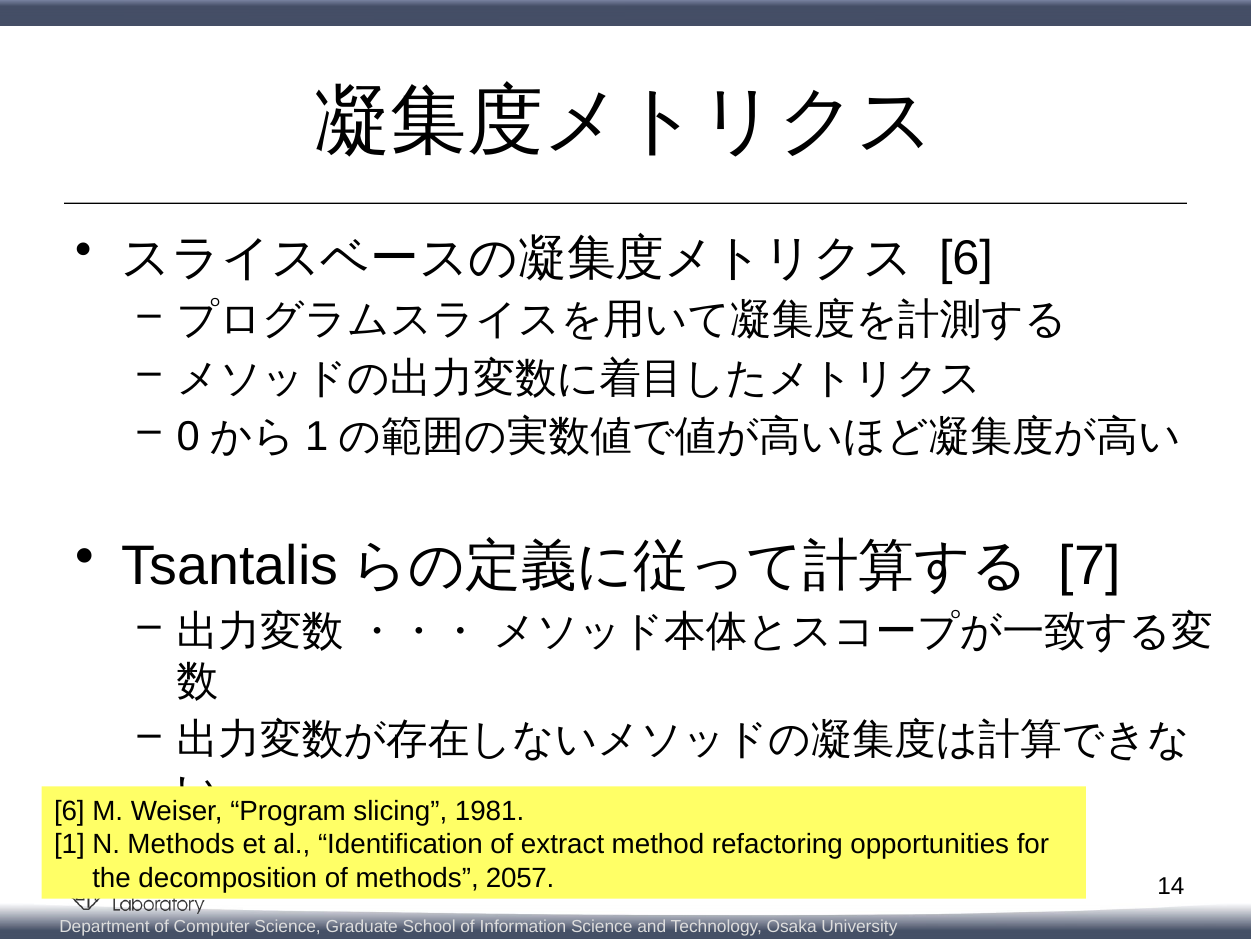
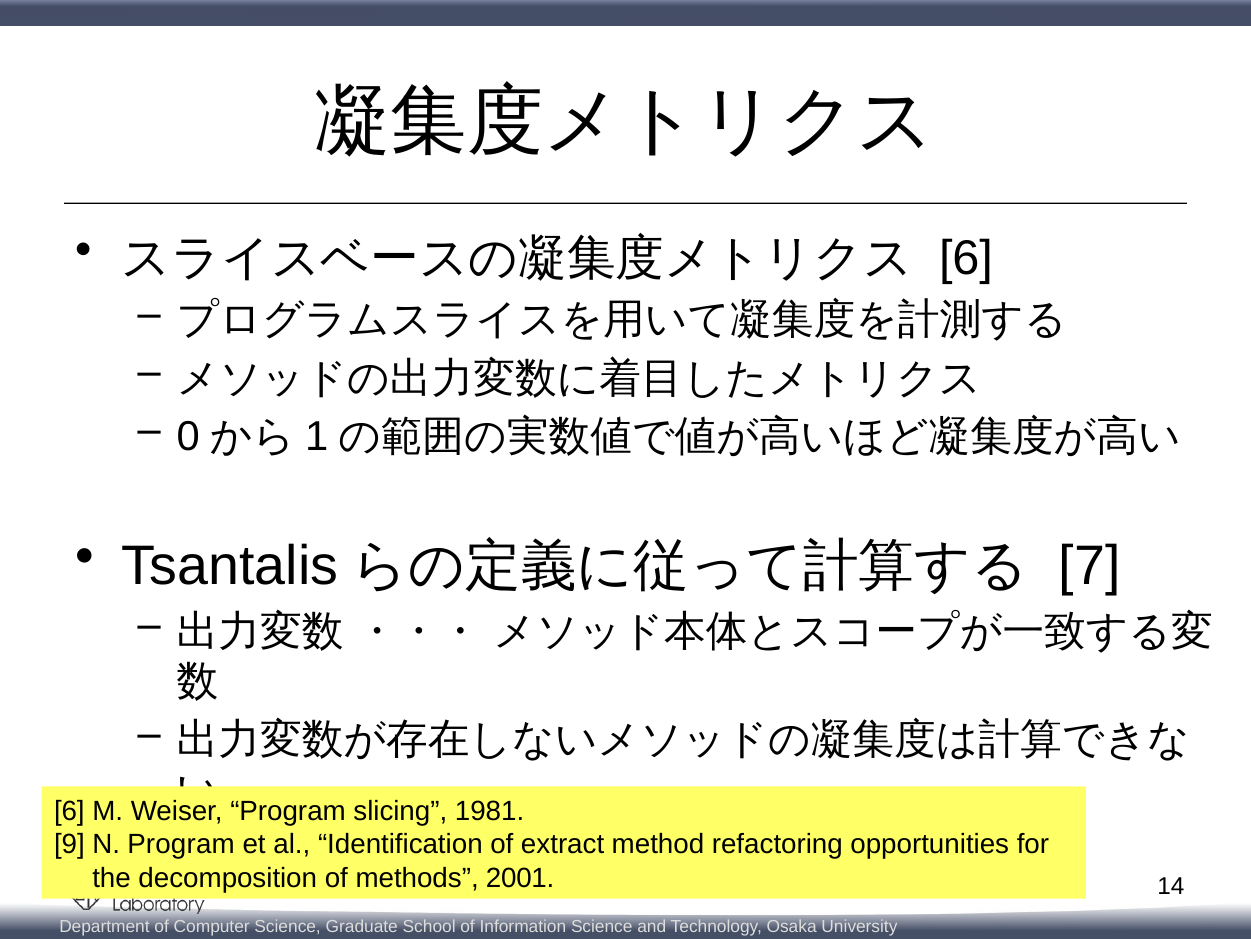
1: 1 -> 9 (69, 844)
N Methods: Methods -> Program (181, 844)
2057: 2057 -> 2001 (520, 877)
